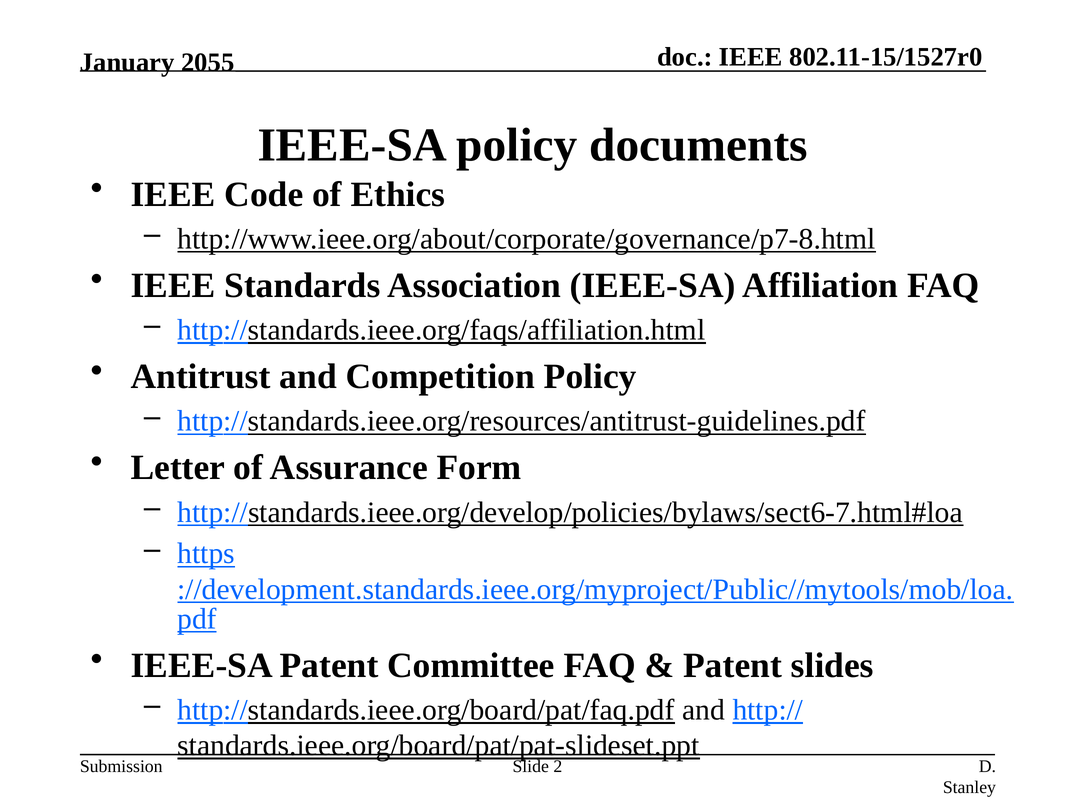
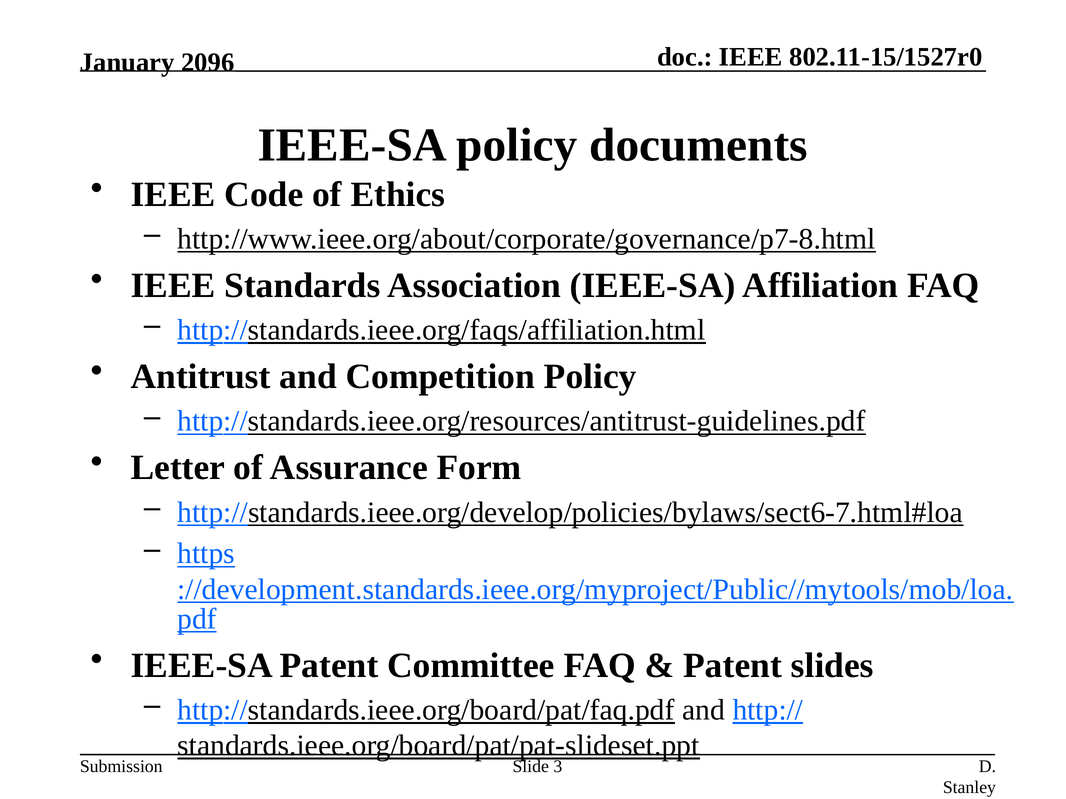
2055: 2055 -> 2096 (208, 63)
2: 2 -> 3 (558, 767)
